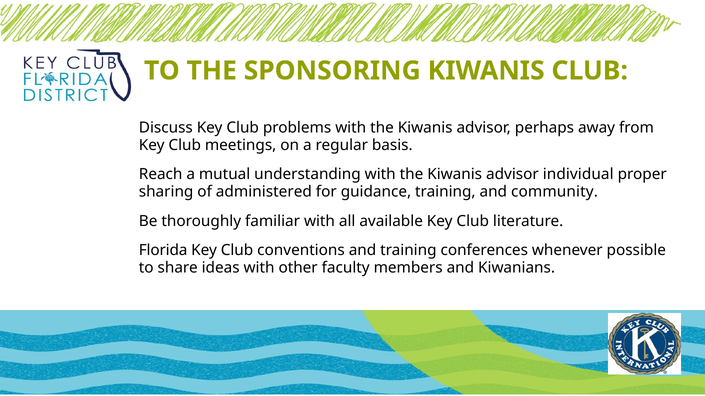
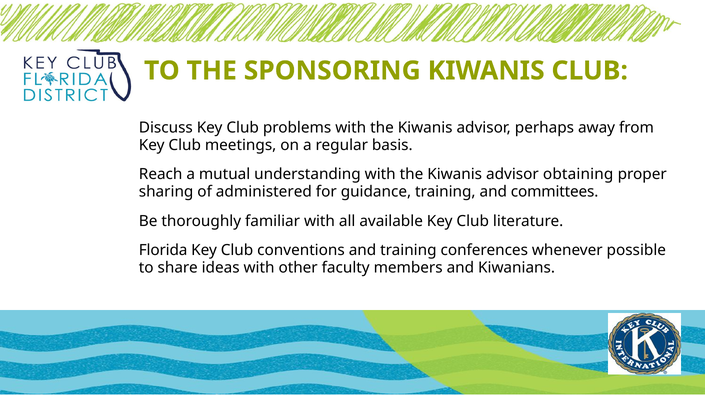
individual: individual -> obtaining (578, 175)
community: community -> committees (555, 192)
